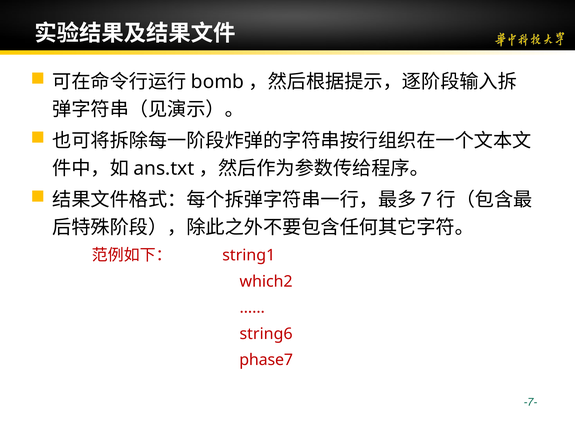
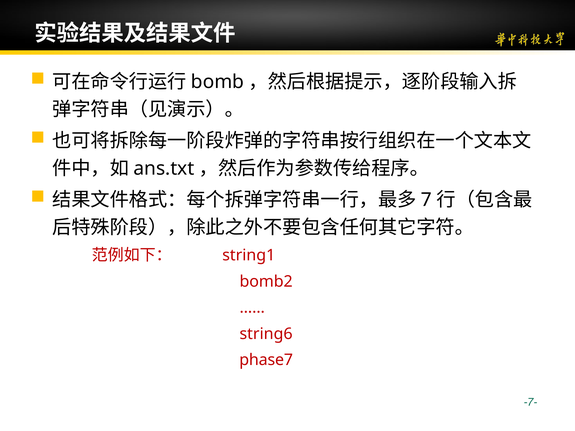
which2: which2 -> bomb2 (266, 282)
